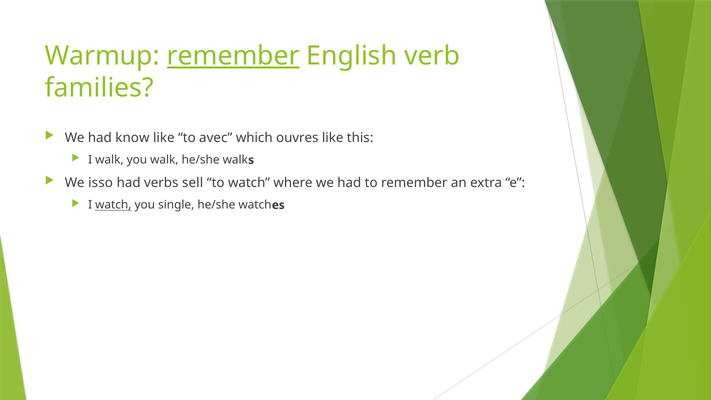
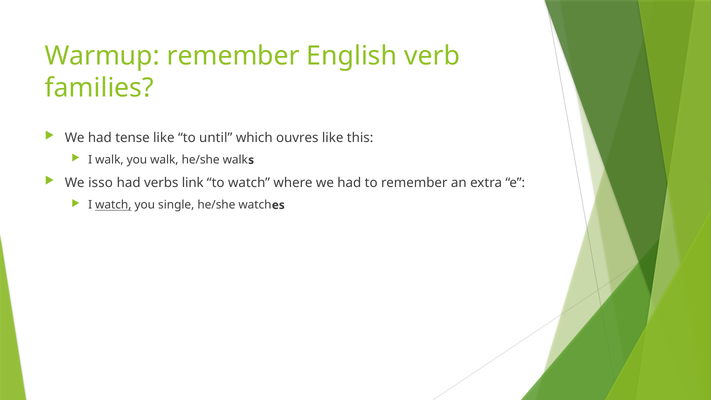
remember underline: present -> none (233, 56)
know: know -> tense (132, 138)
avec: avec -> until (216, 138)
sell: sell -> link (193, 183)
